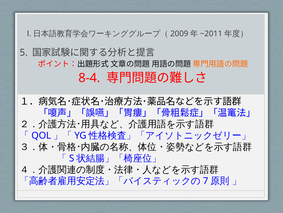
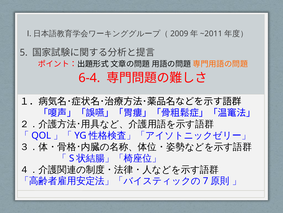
8-4: 8-4 -> 6-4 (89, 78)
